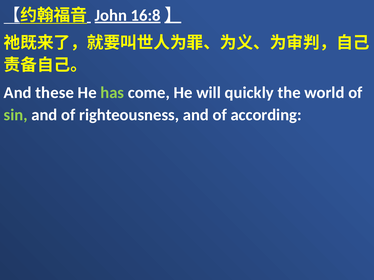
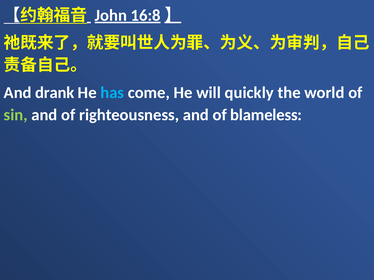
these: these -> drank (55, 93)
has colour: light green -> light blue (112, 93)
according: according -> blameless (266, 115)
